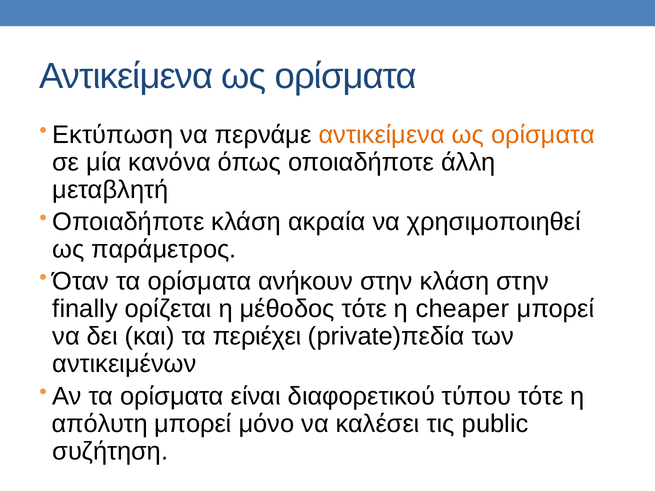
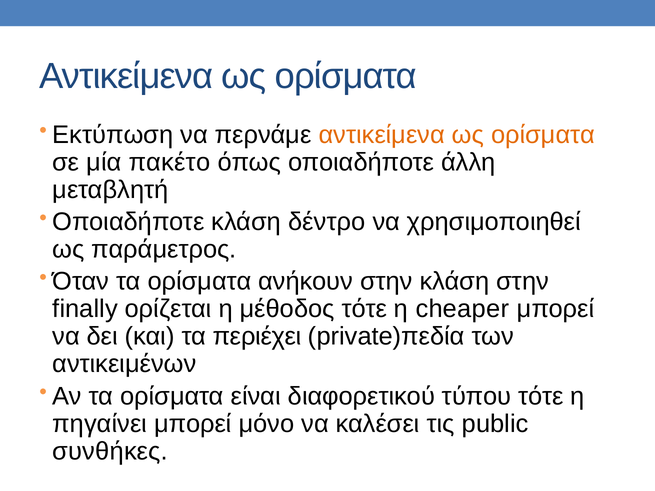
κανόνα: κανόνα -> πακέτο (170, 162)
ακραία: ακραία -> δέντρο (327, 222)
απόλυτη: απόλυτη -> πηγαίνει (100, 424)
συζήτηση: συζήτηση -> συνθήκες (110, 451)
